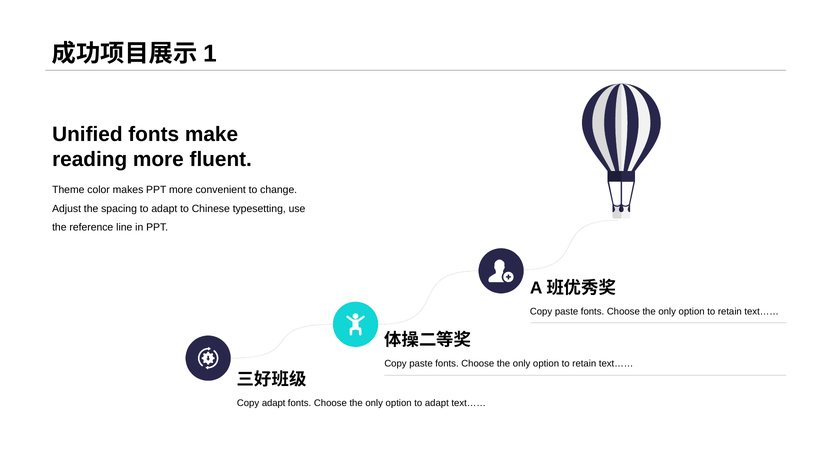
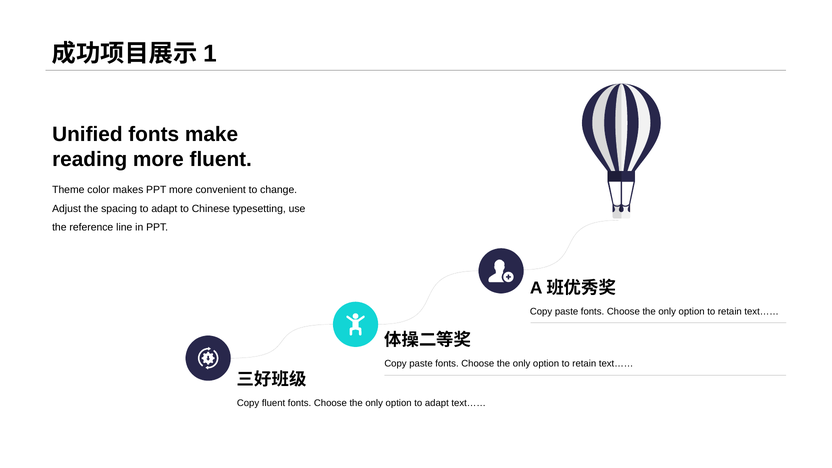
Copy adapt: adapt -> fluent (274, 403)
